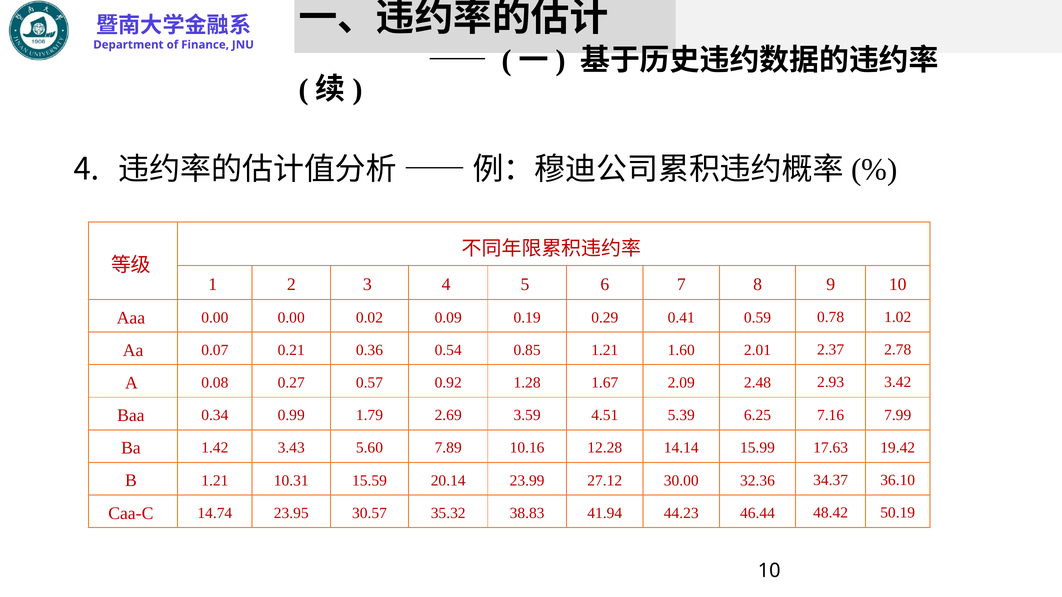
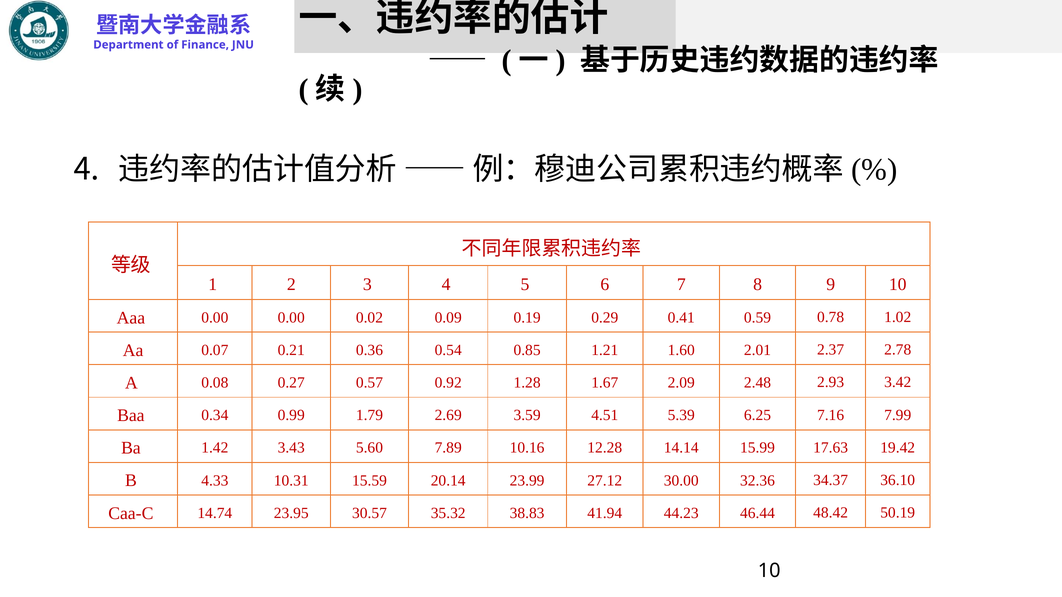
B 1.21: 1.21 -> 4.33 (215, 481)
